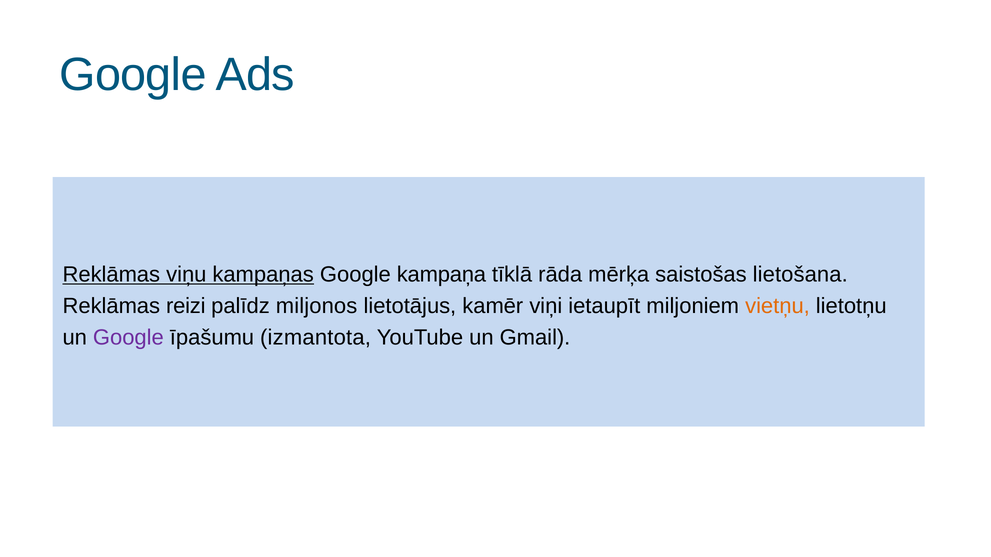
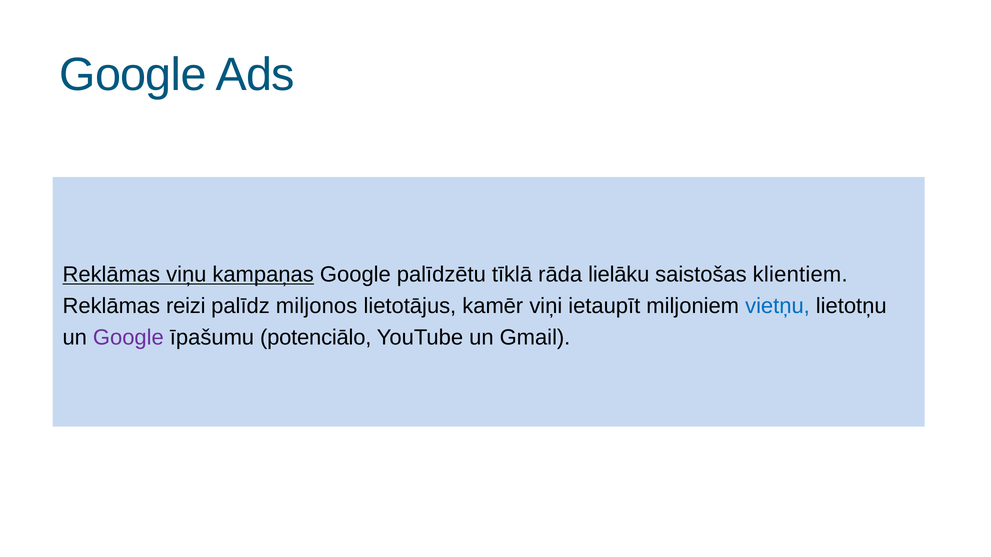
kampaņa: kampaņa -> palīdzētu (441, 275)
mērķa: mērķa -> lielāku (619, 275)
lietošana: lietošana -> klientiem (800, 275)
vietņu colour: orange -> blue (777, 306)
izmantota: izmantota -> potenciālo (316, 338)
